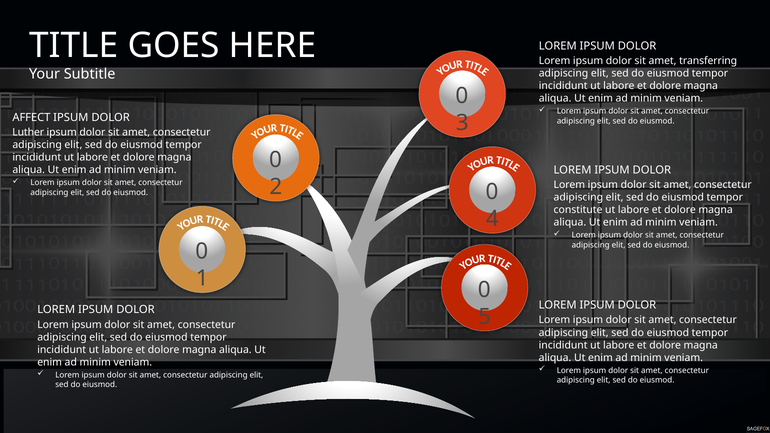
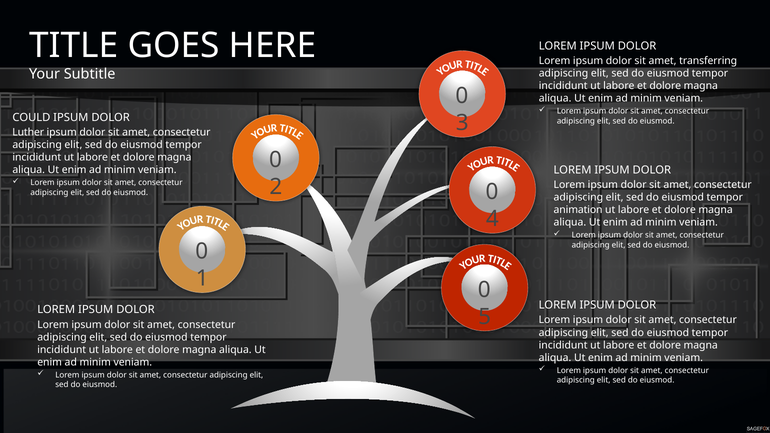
AFFECT: AFFECT -> COULD (31, 118)
constitute: constitute -> animation (578, 210)
